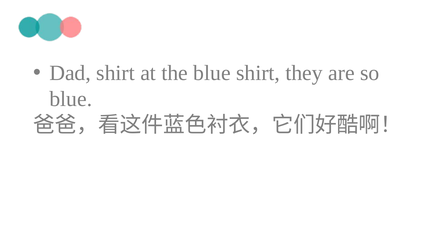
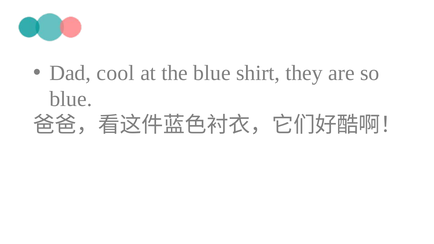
Dad shirt: shirt -> cool (116, 73)
